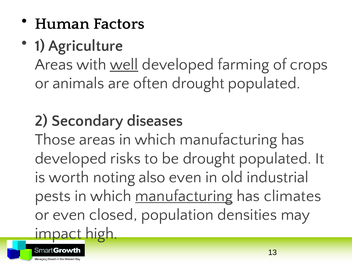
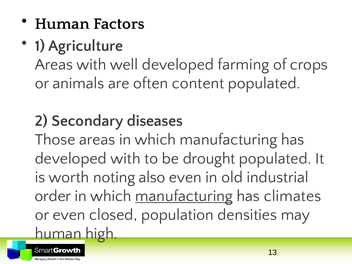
well underline: present -> none (124, 64)
often drought: drought -> content (198, 83)
developed risks: risks -> with (125, 158)
pests: pests -> order (53, 196)
impact: impact -> human (58, 233)
